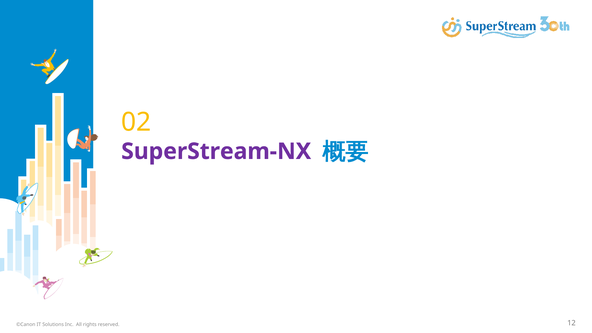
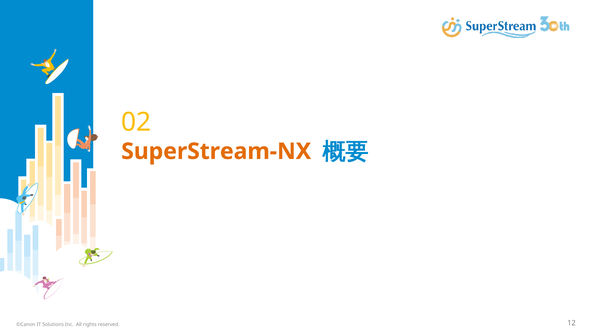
SuperStream-NX colour: purple -> orange (216, 151)
